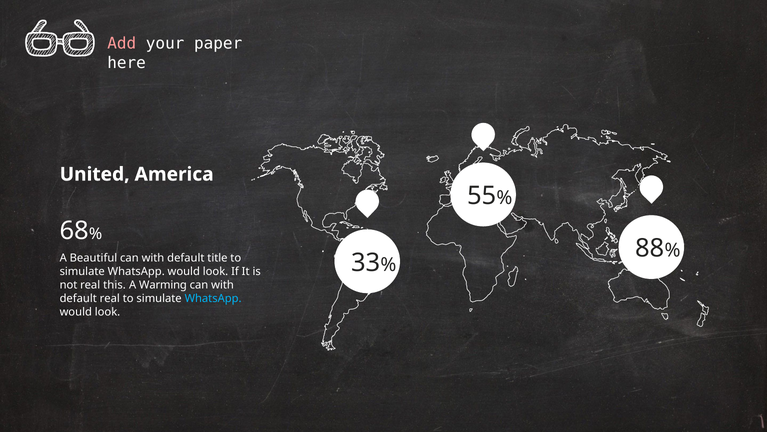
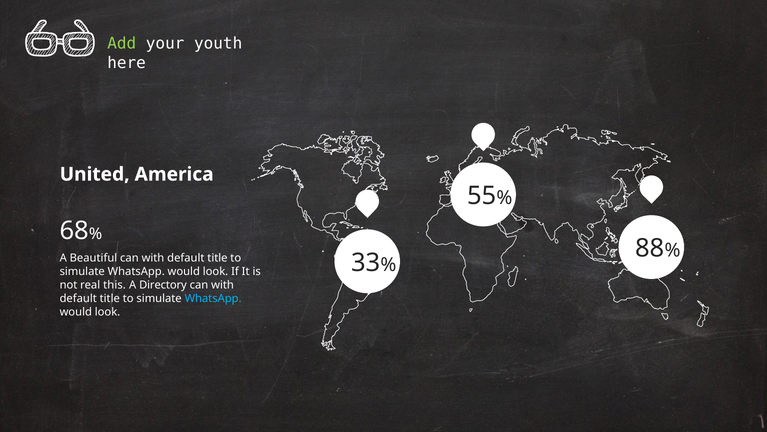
Add colour: pink -> light green (122, 44)
paper: paper -> youth (218, 44)
Warming: Warming -> Directory (163, 285)
real: real -> title (110, 298)
